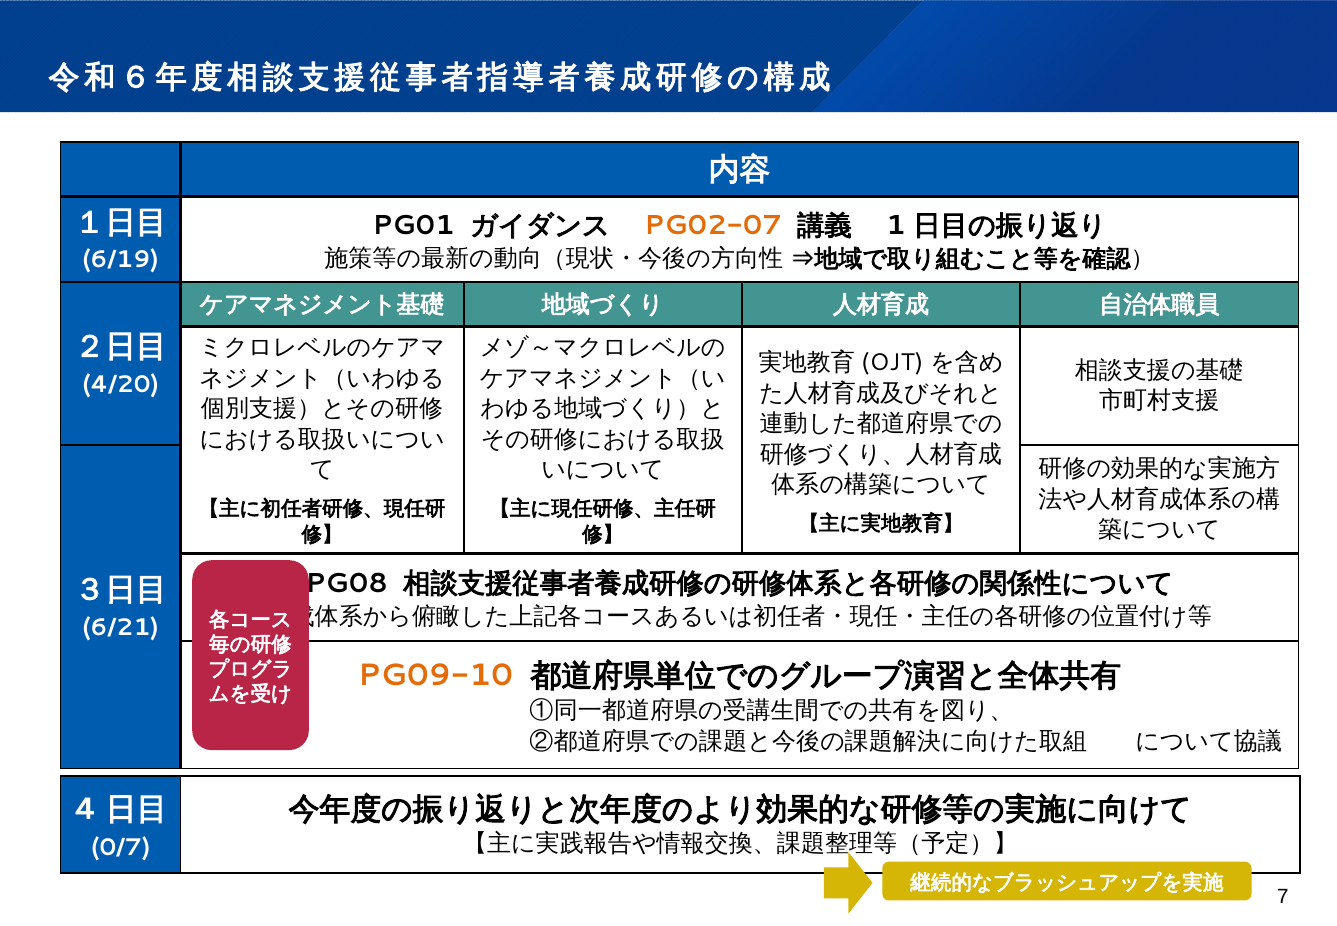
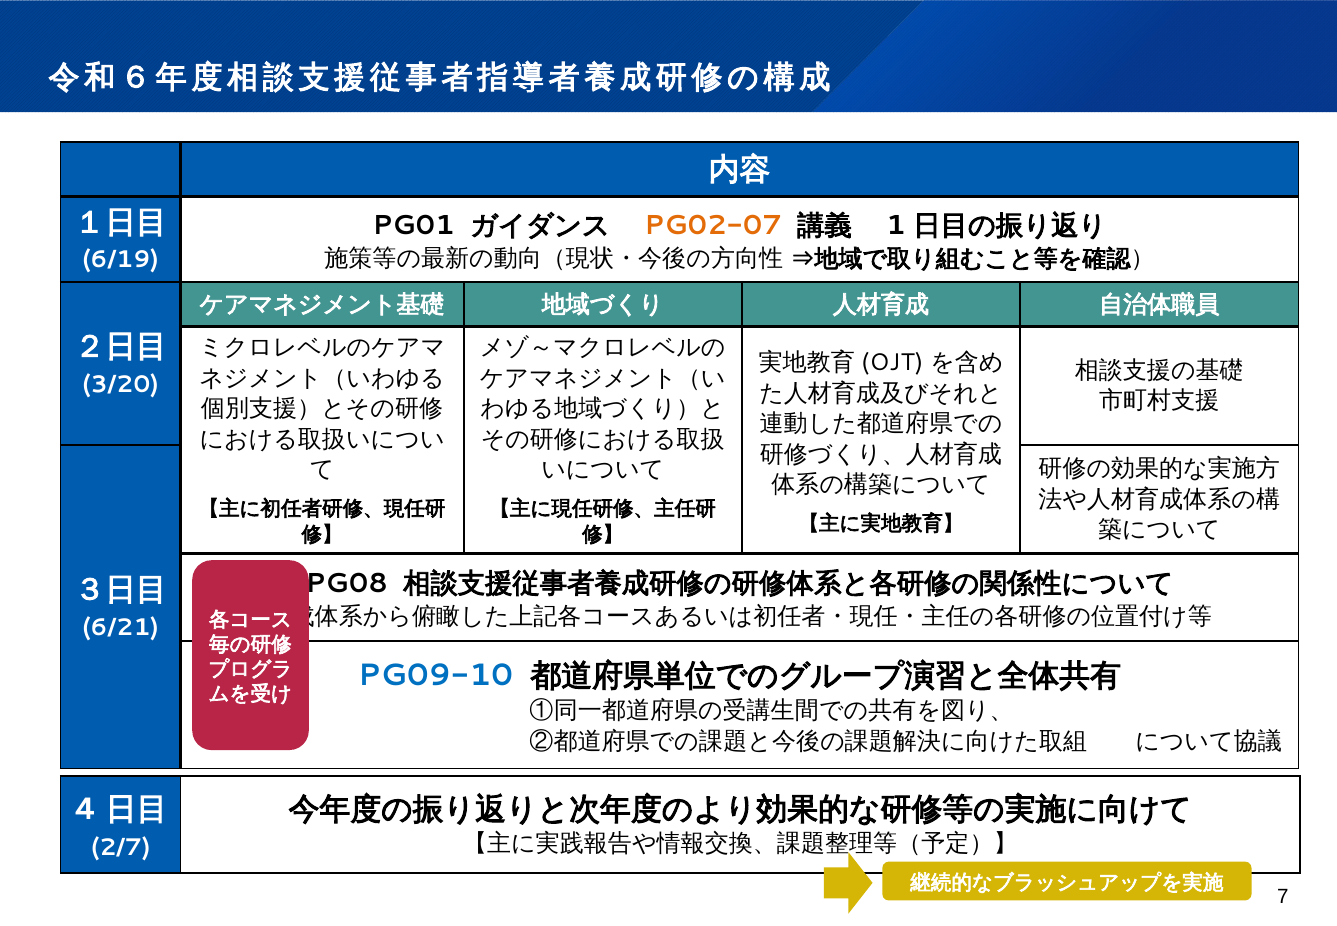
4/20: 4/20 -> 3/20 (120, 384)
PG09-10 colour: orange -> blue (436, 675)
0/7: 0/7 -> 2/7 (121, 847)
